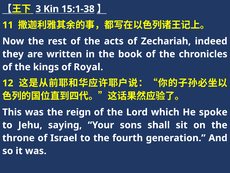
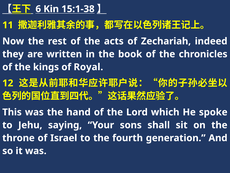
3: 3 -> 6 (38, 9)
reign: reign -> hand (78, 112)
